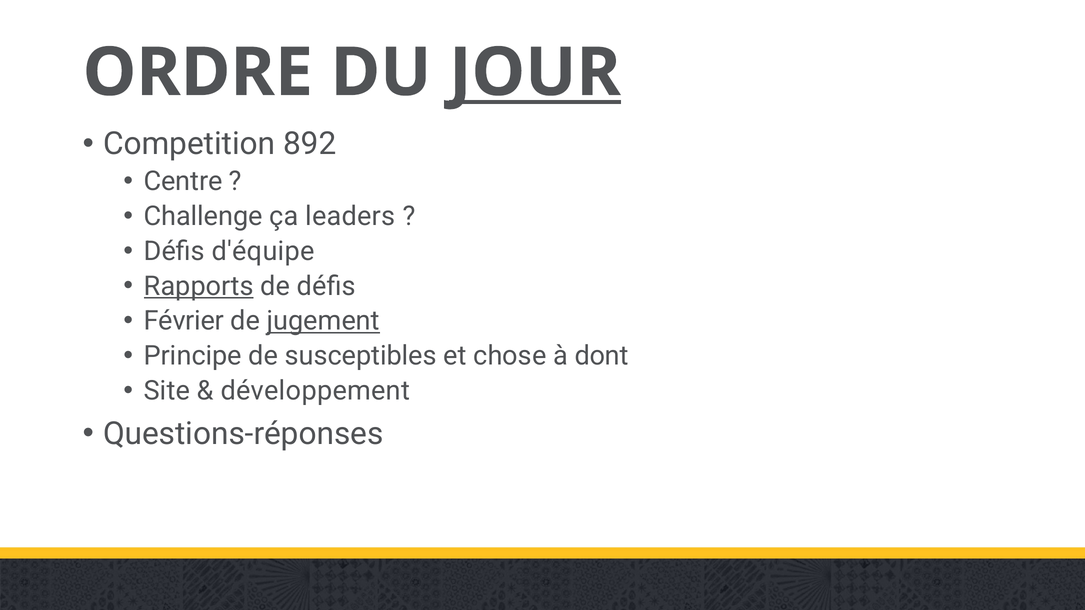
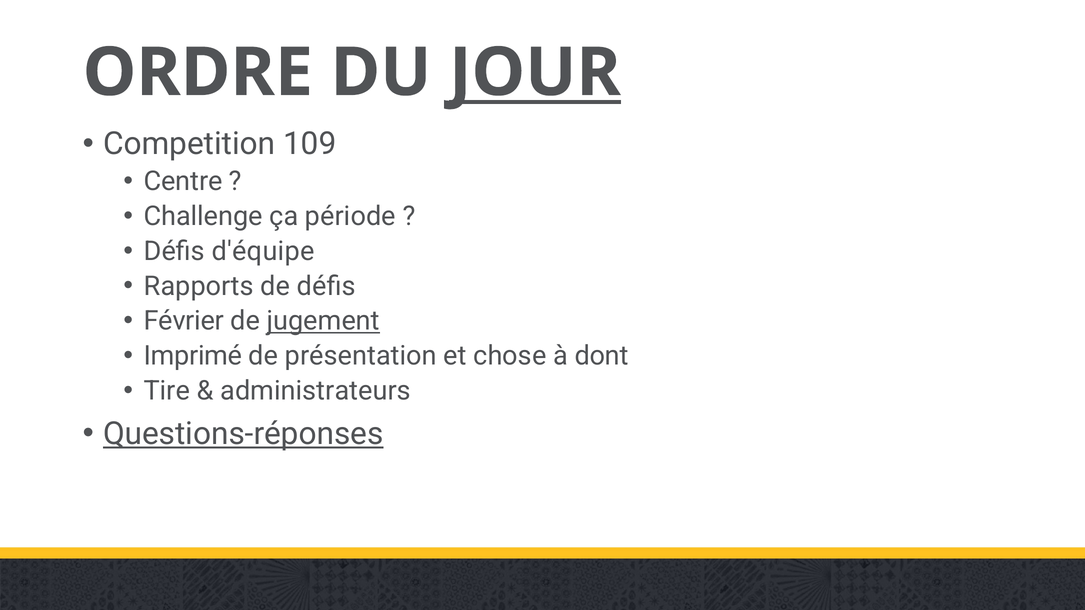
892: 892 -> 109 (310, 144)
leaders: leaders -> période (350, 216)
Rapports underline: present -> none (199, 286)
Principe: Principe -> Imprimé (193, 356)
susceptibles: susceptibles -> présentation (361, 356)
Site: Site -> Tire (167, 391)
développement: développement -> administrateurs (316, 391)
Questions-réponses underline: none -> present (243, 434)
